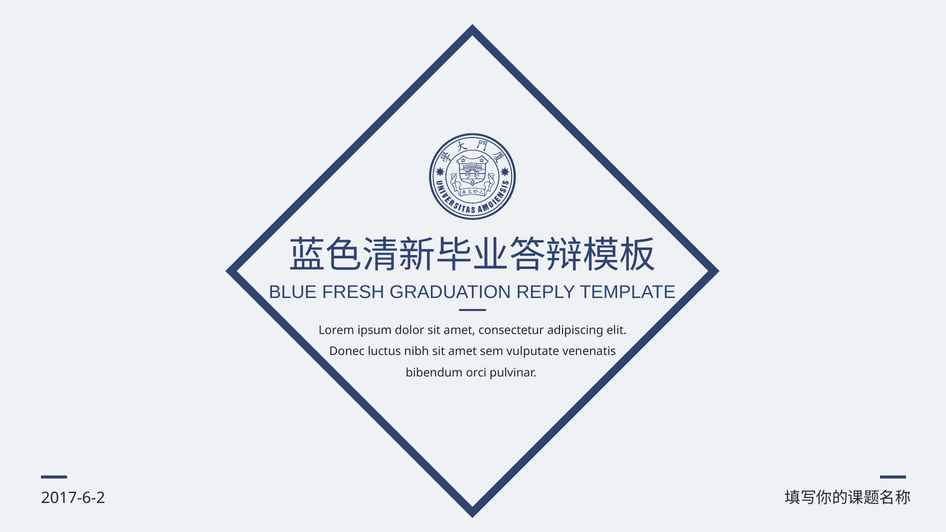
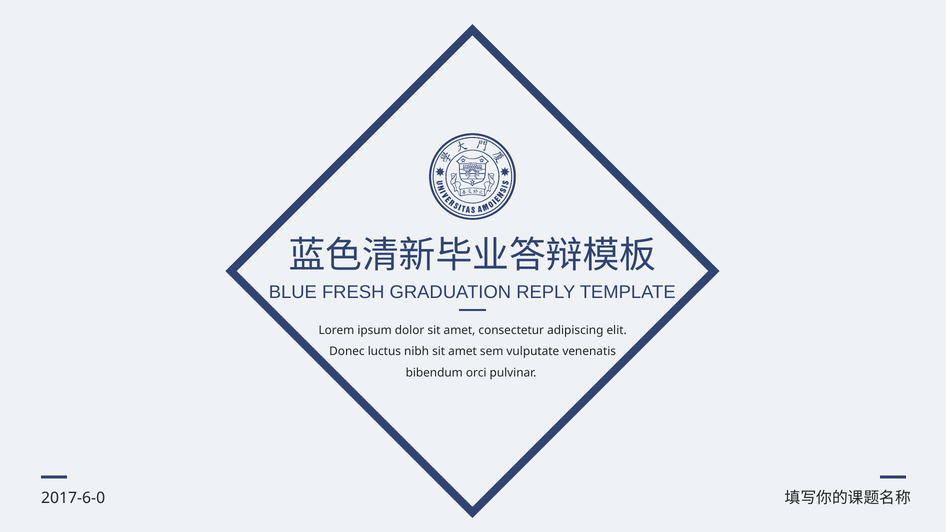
2017-6-2: 2017-6-2 -> 2017-6-0 (73, 498)
